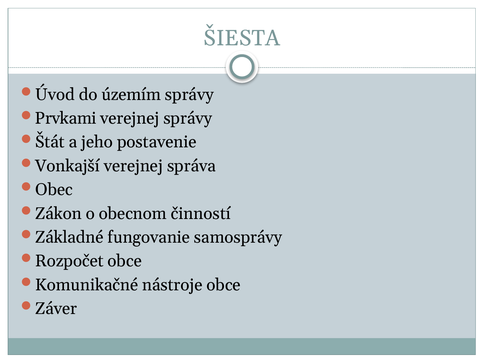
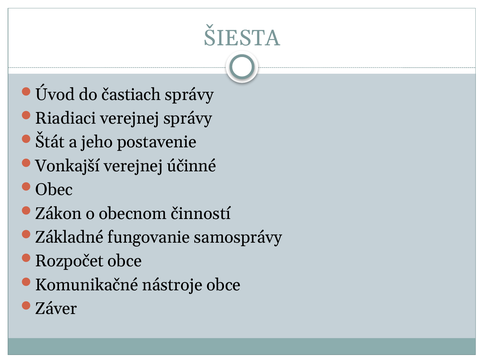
územím: územím -> častiach (131, 94)
Prvkami: Prvkami -> Riadiaci (66, 118)
správa: správa -> účinné (192, 166)
